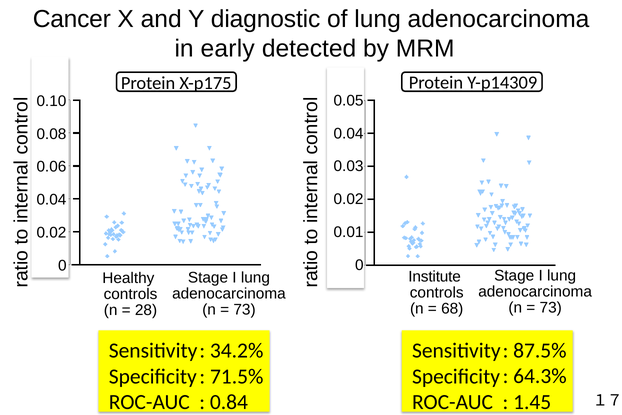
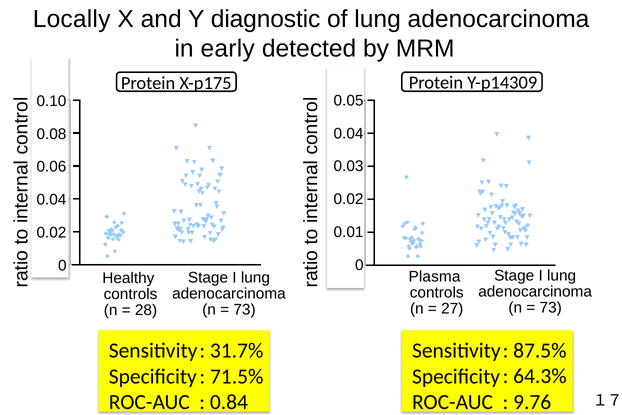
Cancer: Cancer -> Locally (72, 19)
Institute: Institute -> Plasma (434, 276)
68: 68 -> 27 (452, 308)
34.2%: 34.2% -> 31.7% (237, 350)
1.45: 1.45 -> 9.76 (532, 402)
